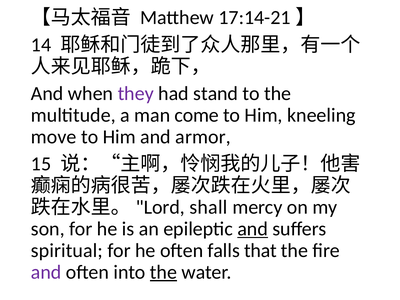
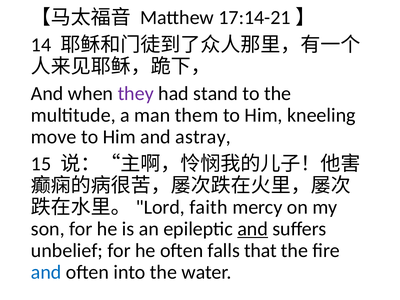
come: come -> them (197, 115)
armor: armor -> astray (203, 137)
shall: shall -> faith (208, 207)
spiritual: spiritual -> unbelief (67, 250)
and colour: purple -> blue (46, 272)
the underline: present -> none (164, 272)
